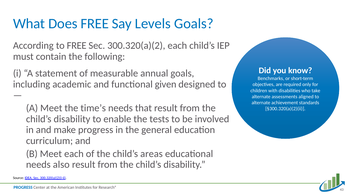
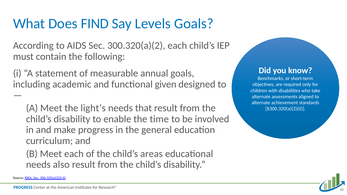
Does FREE: FREE -> FIND (95, 24)
to FREE: FREE -> AIDS (77, 46)
time’s: time’s -> light’s (93, 108)
tests: tests -> time (159, 119)
